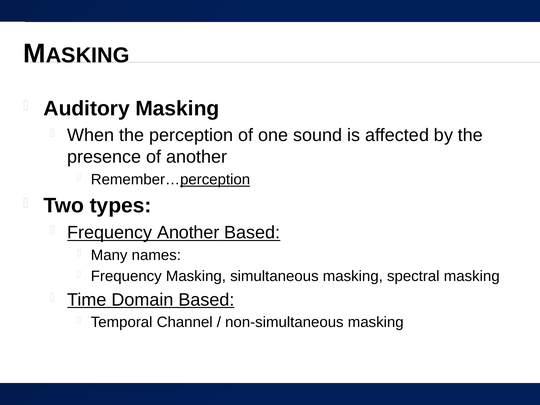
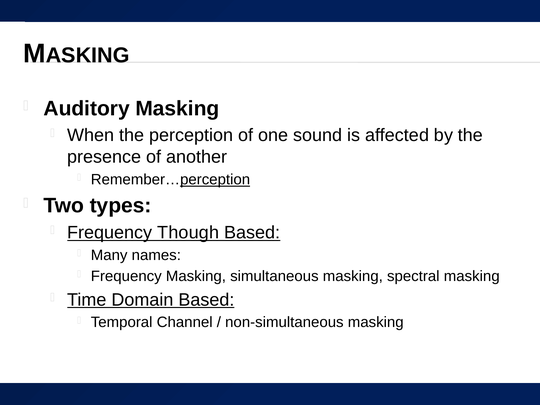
Frequency Another: Another -> Though (188, 233)
